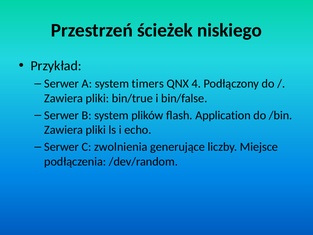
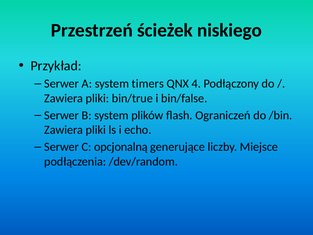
Application: Application -> Ograniczeń (223, 115)
zwolnienia: zwolnienia -> opcjonalną (121, 147)
